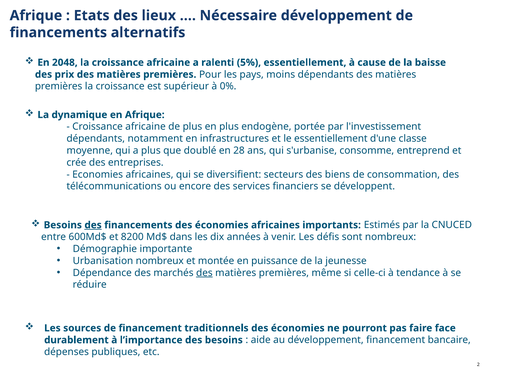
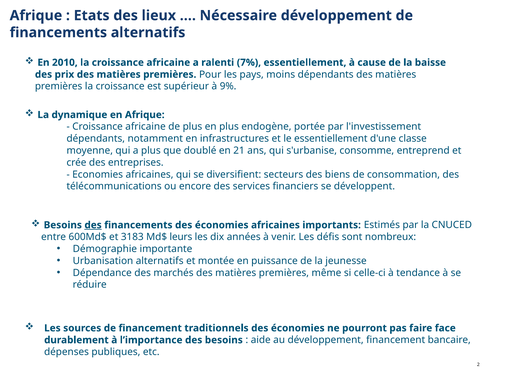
2048: 2048 -> 2010 (65, 63)
5%: 5% -> 7% (249, 63)
0%: 0% -> 9% (228, 86)
28: 28 -> 21 (239, 151)
8200: 8200 -> 3183 (132, 237)
dans: dans -> leurs (181, 237)
Urbanisation nombreux: nombreux -> alternatifs (160, 261)
des underline: present -> none (204, 273)
